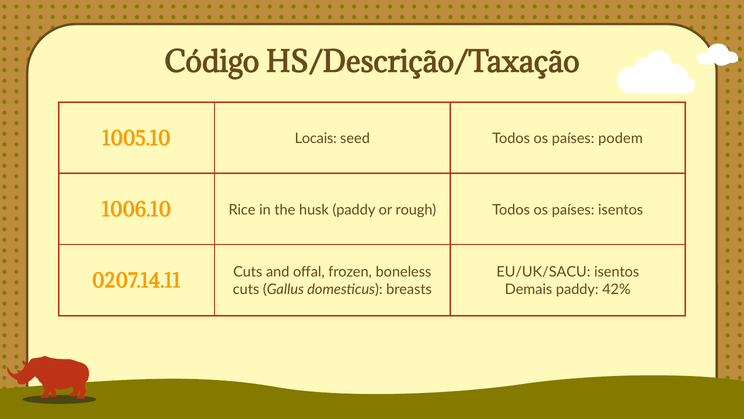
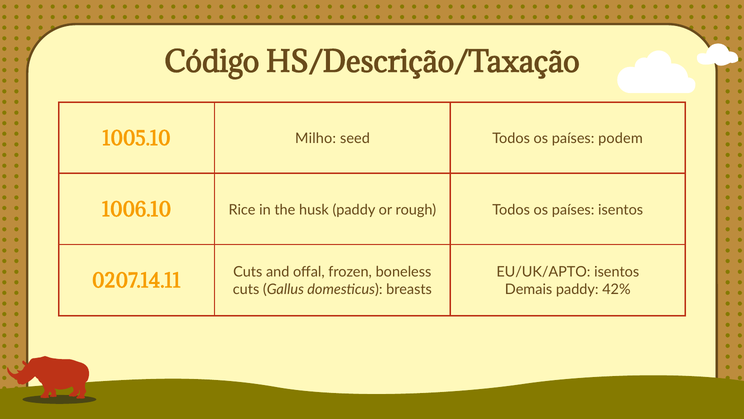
Locais: Locais -> Milho (316, 138)
EU/UK/SACU: EU/UK/SACU -> EU/UK/APTO (543, 272)
